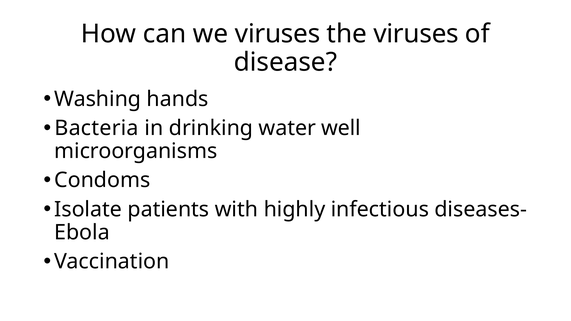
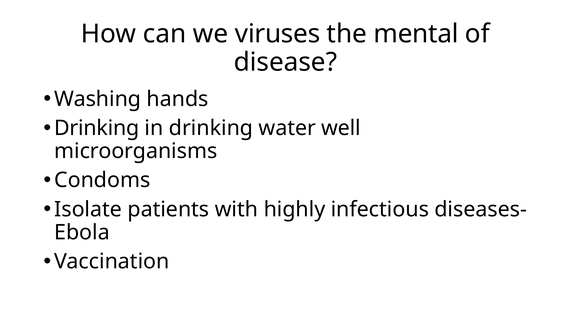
the viruses: viruses -> mental (416, 34)
Bacteria: Bacteria -> Drinking (97, 128)
